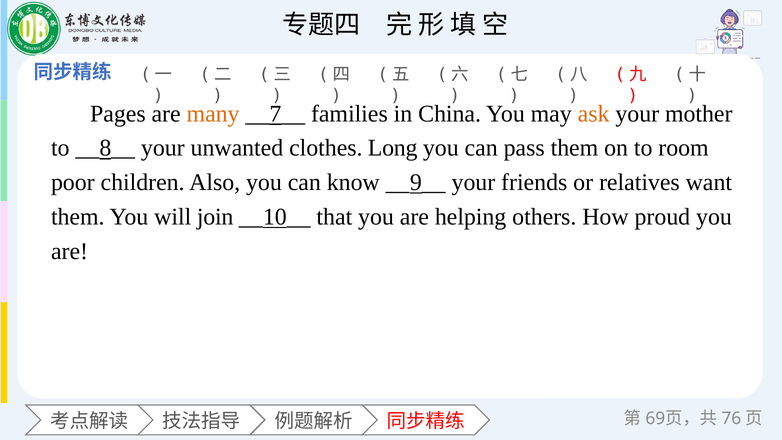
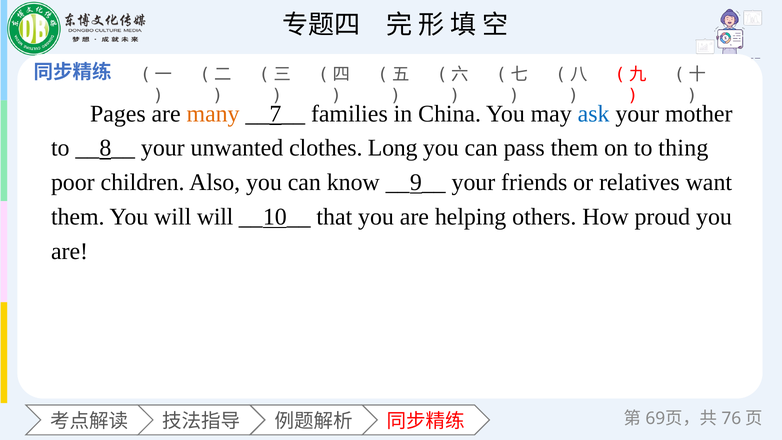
ask colour: orange -> blue (594, 114)
room: room -> thing (683, 148)
will join: join -> will (215, 217)
